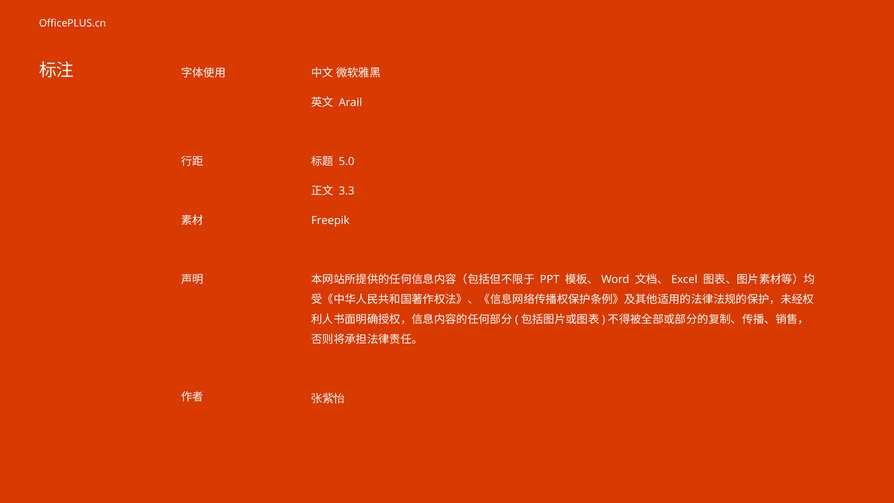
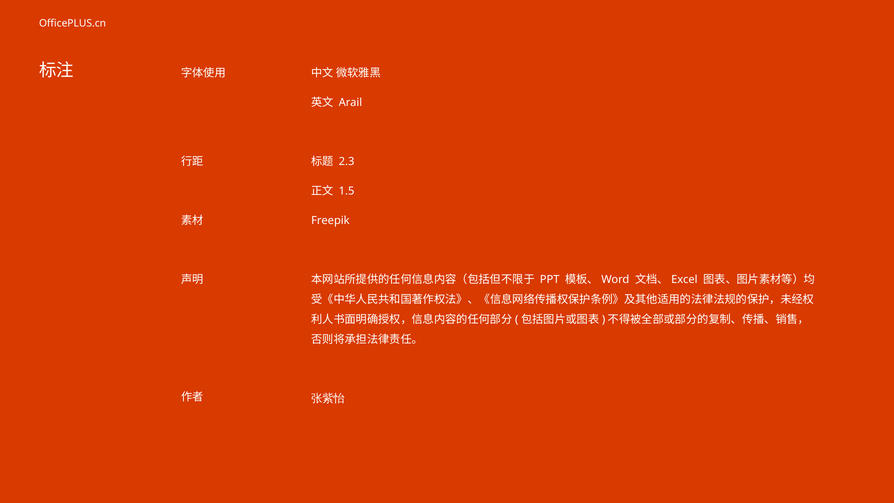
5.0: 5.0 -> 2.3 (347, 162)
3.3: 3.3 -> 1.5 (347, 191)
